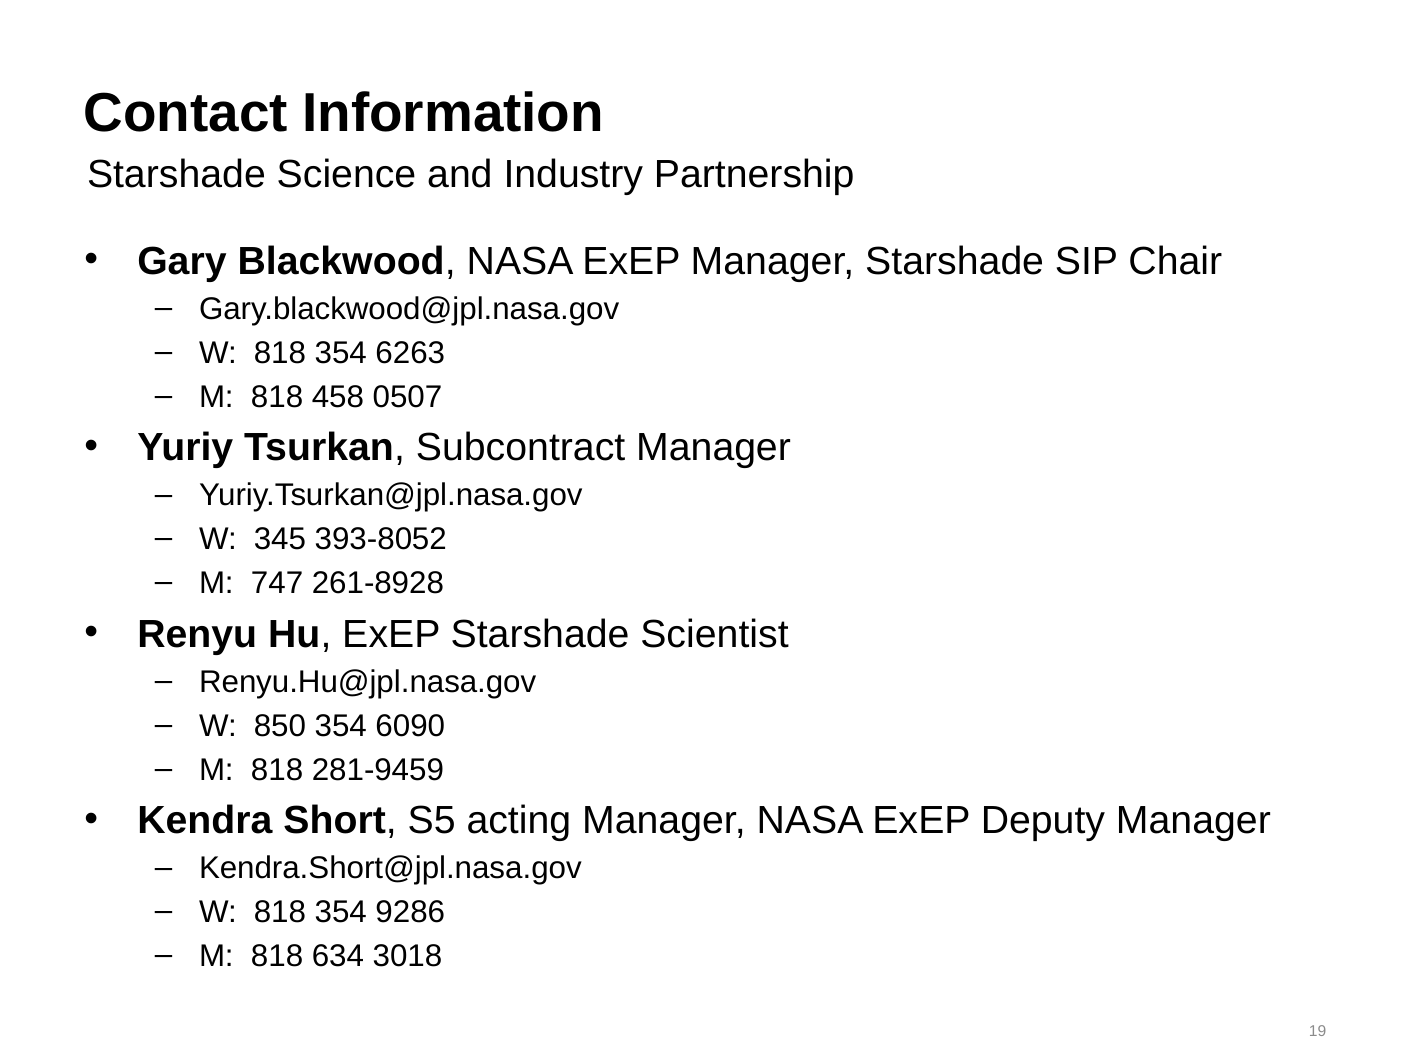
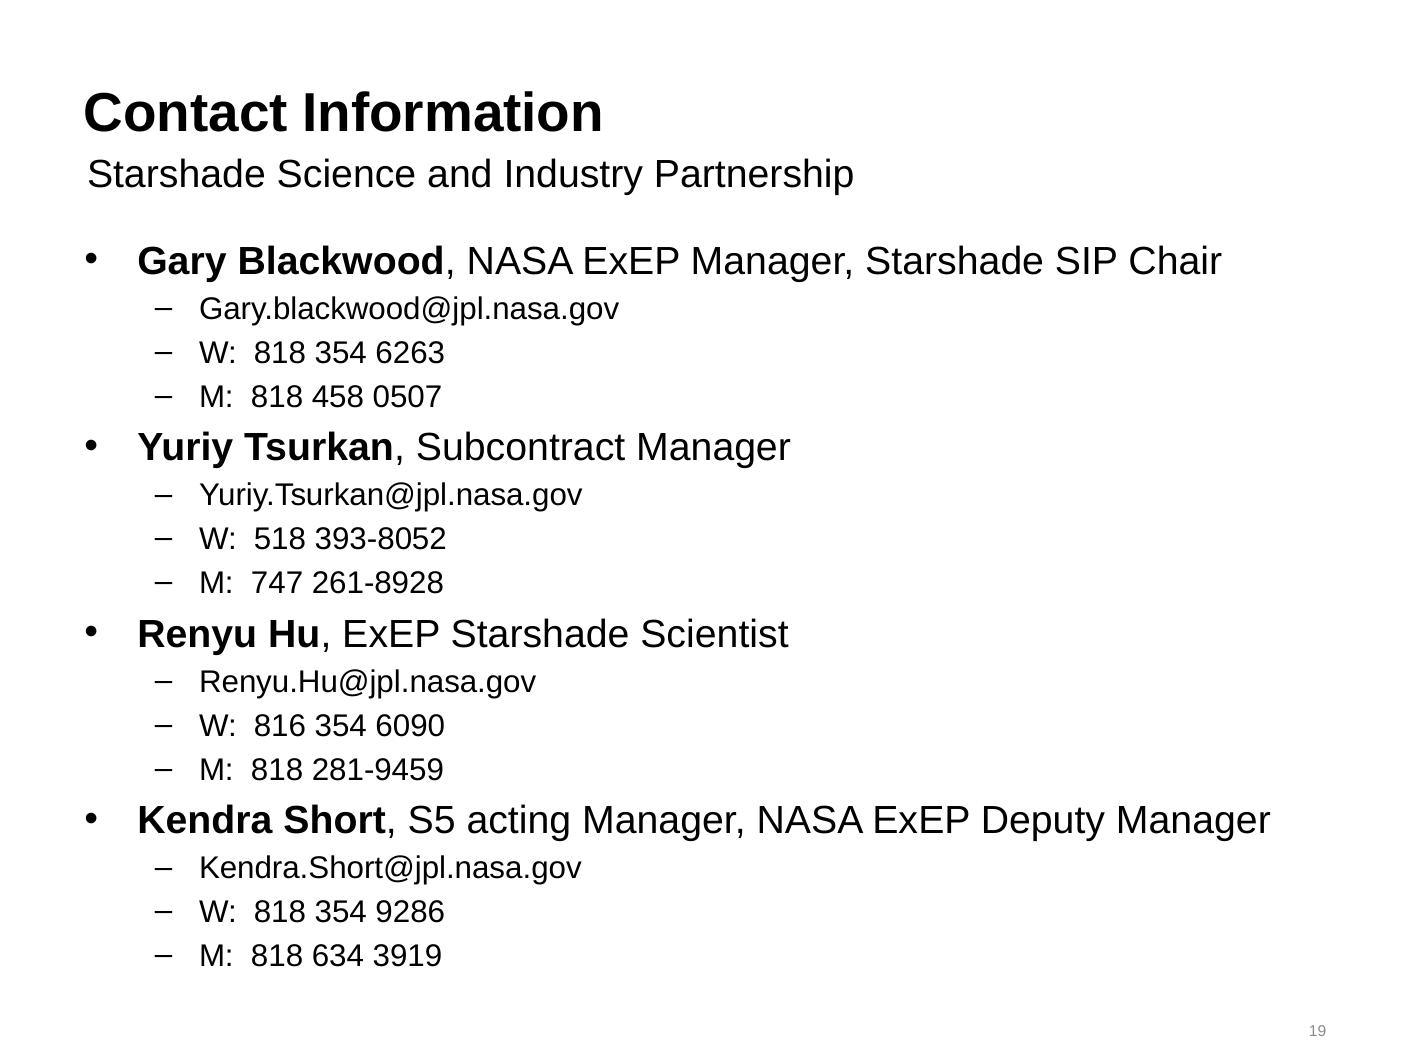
345: 345 -> 518 (280, 540)
850: 850 -> 816 (280, 726)
3018: 3018 -> 3919 (407, 957)
